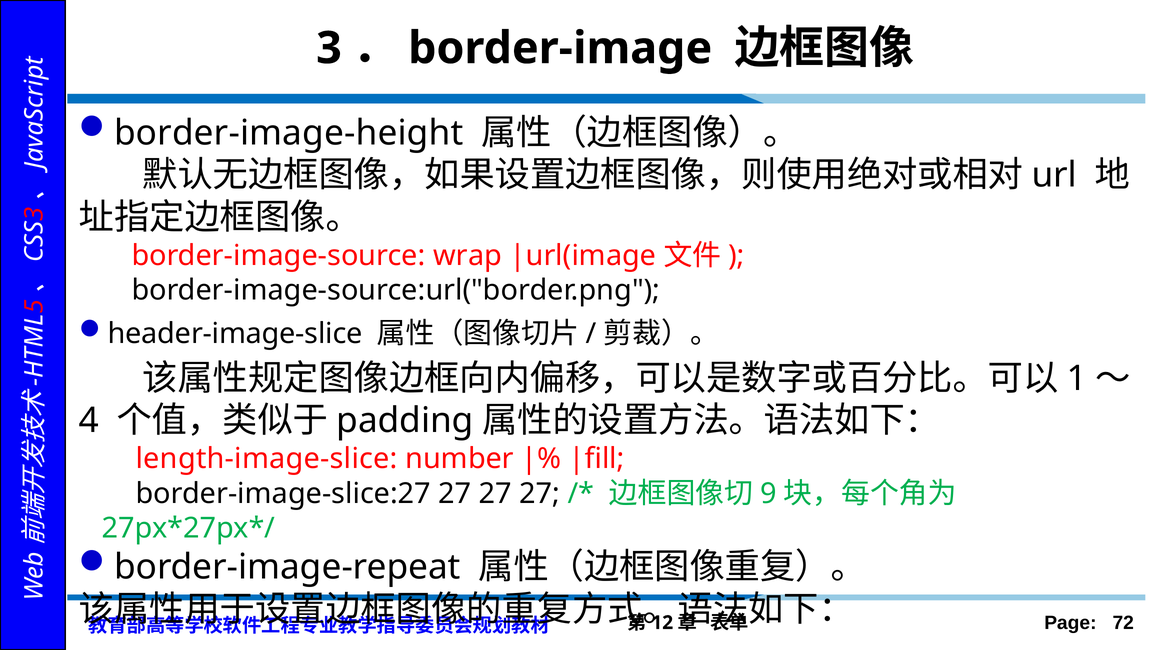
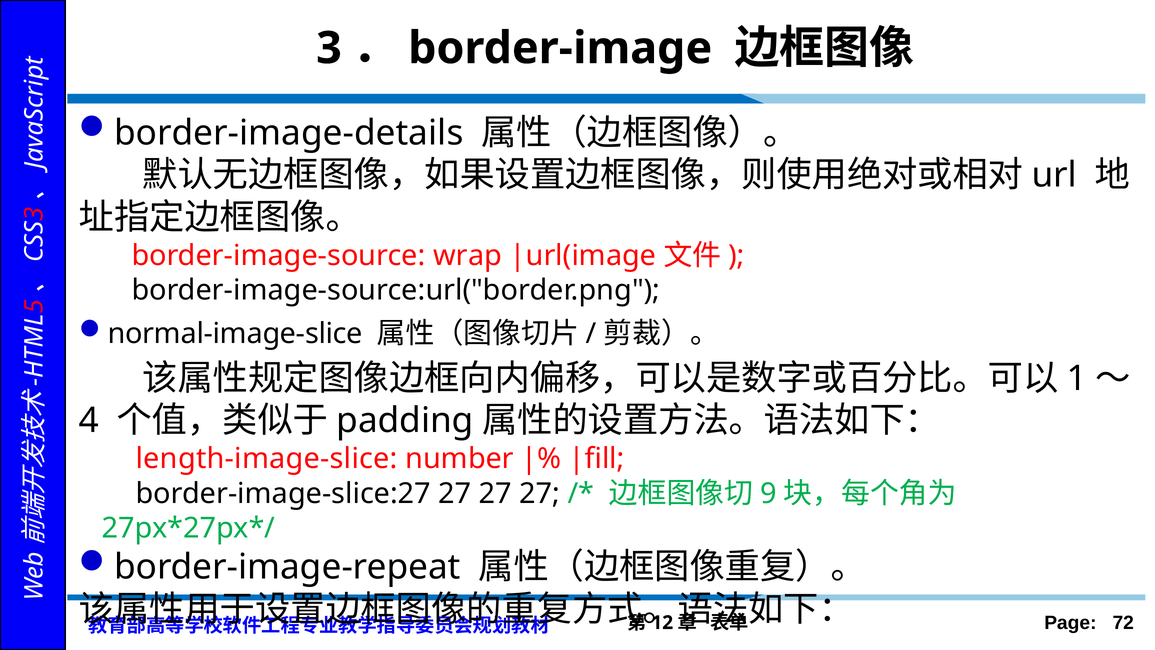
border-image-height: border-image-height -> border-image-details (289, 133)
header-image-slice: header-image-slice -> normal-image-slice (235, 334)
